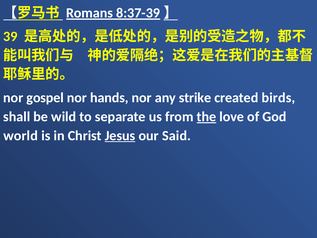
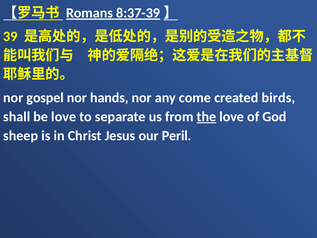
strike: strike -> come (195, 98)
be wild: wild -> love (64, 117)
world: world -> sheep (21, 135)
Jesus underline: present -> none (120, 135)
Said: Said -> Peril (177, 135)
